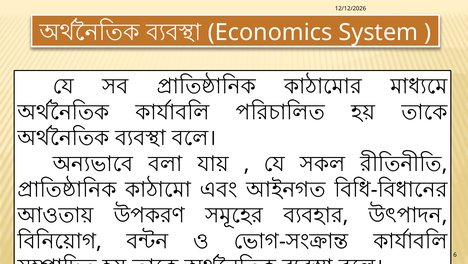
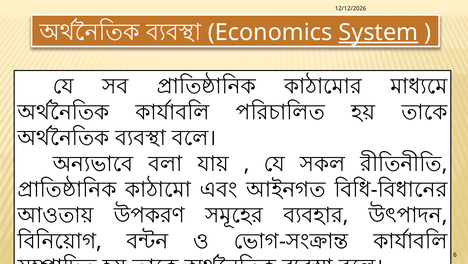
System underline: none -> present (378, 32)
